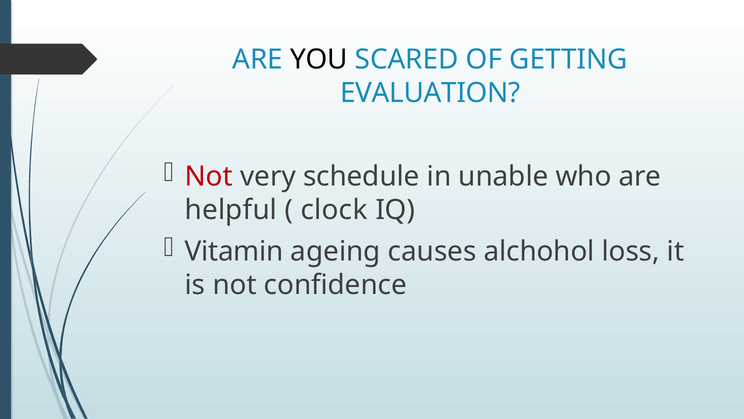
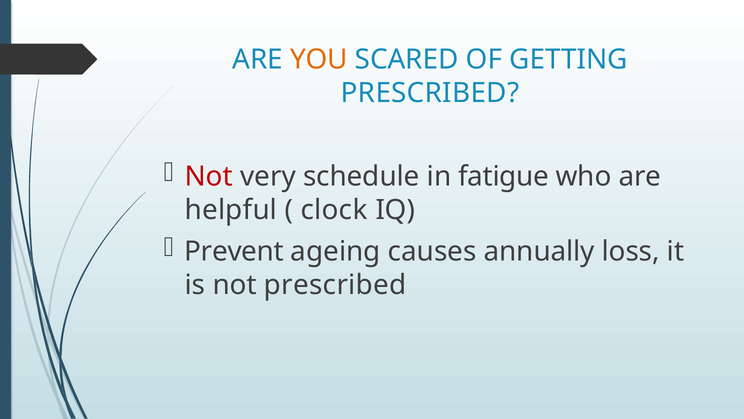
YOU colour: black -> orange (319, 60)
EVALUATION: EVALUATION -> PRESCRIBED (430, 93)
unable: unable -> fatigue (504, 176)
Vitamin: Vitamin -> Prevent (234, 251)
alchohol: alchohol -> annually (539, 251)
not confidence: confidence -> prescribed (335, 285)
